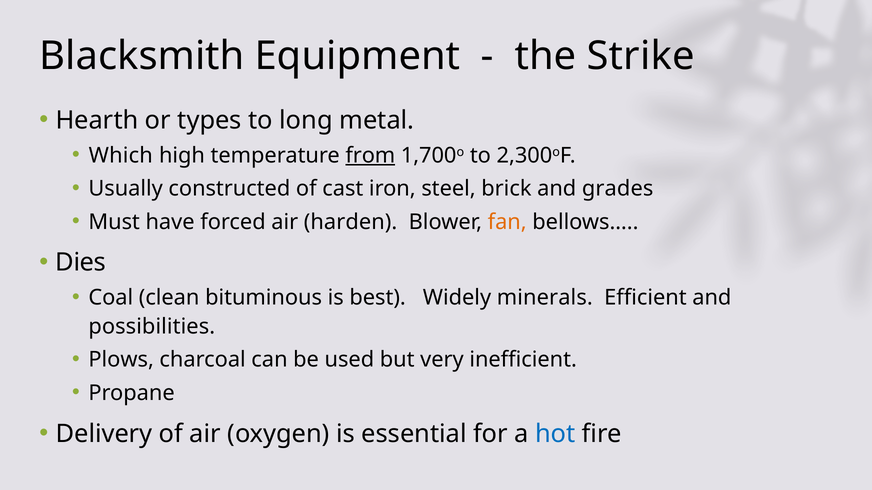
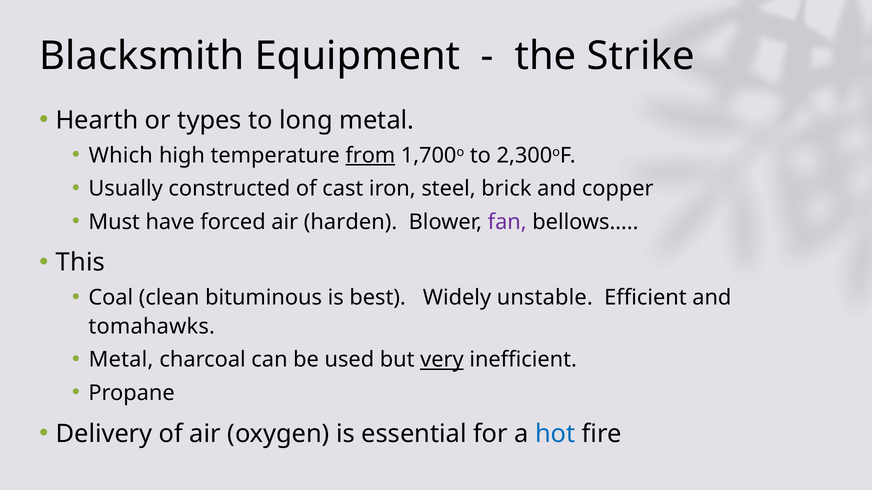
grades: grades -> copper (618, 189)
fan colour: orange -> purple (507, 222)
Dies: Dies -> This (80, 263)
minerals: minerals -> unstable (545, 298)
possibilities: possibilities -> tomahawks (152, 327)
Plows: Plows -> Metal (121, 360)
very underline: none -> present (442, 360)
